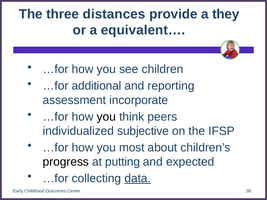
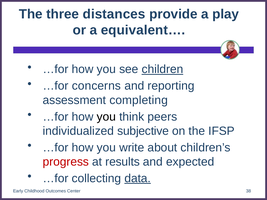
they: they -> play (226, 14)
children underline: none -> present (162, 69)
additional: additional -> concerns (96, 86)
incorporate: incorporate -> completing (139, 100)
most: most -> write (132, 148)
progress colour: black -> red (66, 162)
putting: putting -> results (123, 162)
